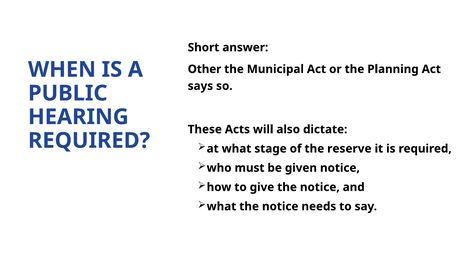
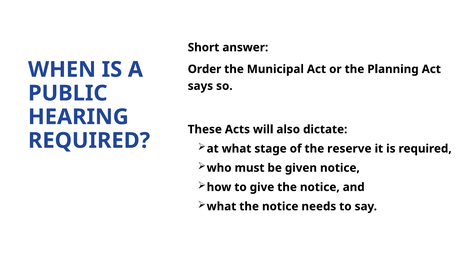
Other: Other -> Order (205, 69)
